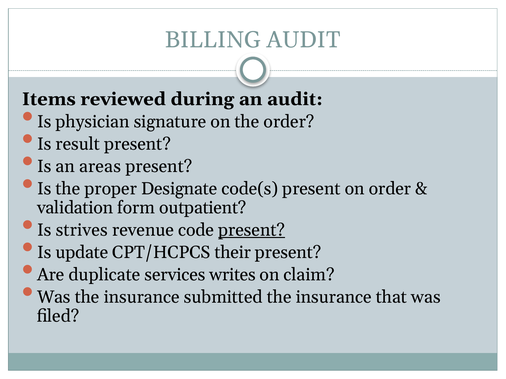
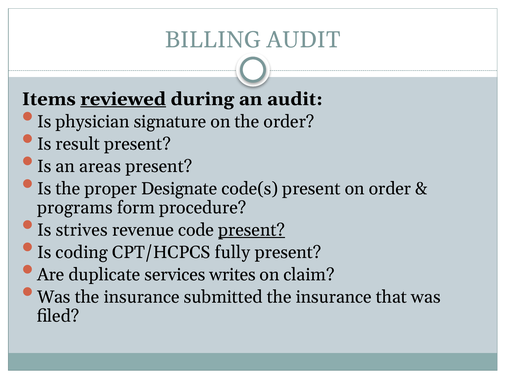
reviewed underline: none -> present (123, 99)
validation: validation -> programs (75, 208)
outpatient: outpatient -> procedure (203, 208)
update: update -> coding (82, 253)
their: their -> fully (233, 253)
